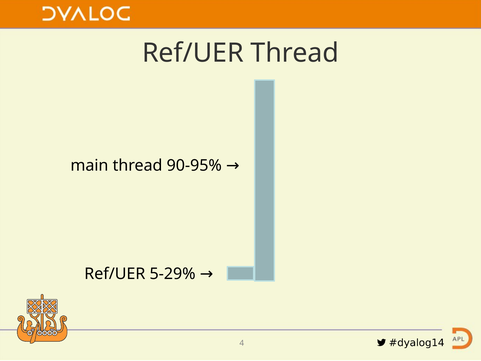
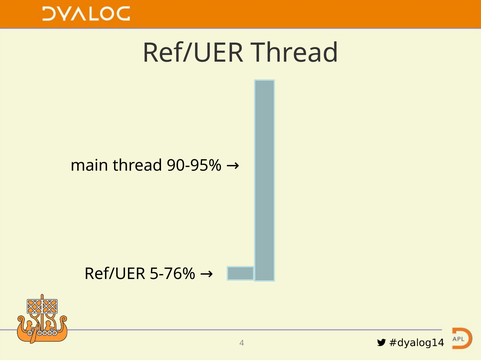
5-29%: 5-29% -> 5-76% (173, 274)
